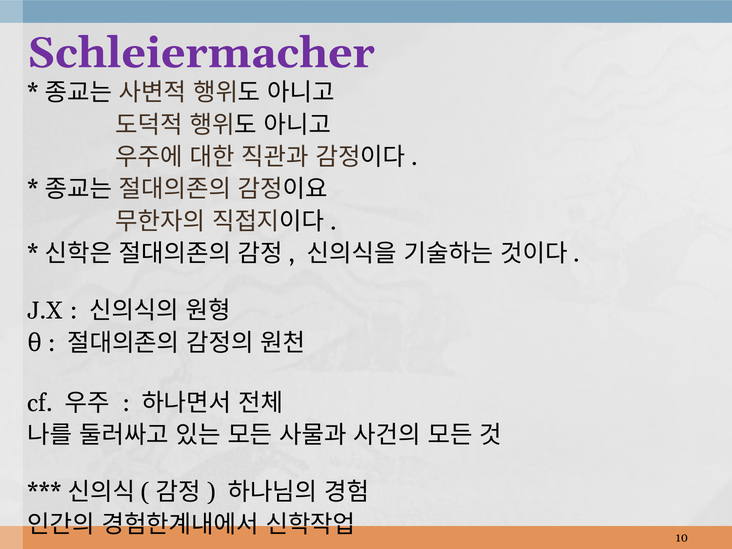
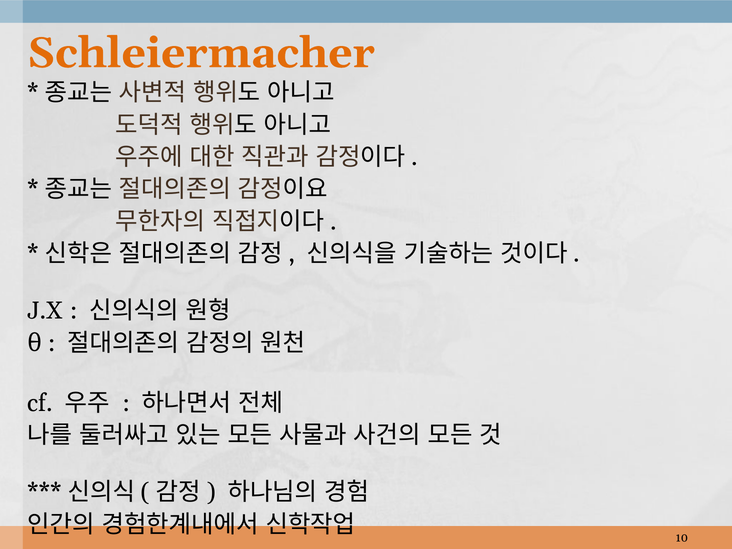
Schleiermacher colour: purple -> orange (201, 53)
